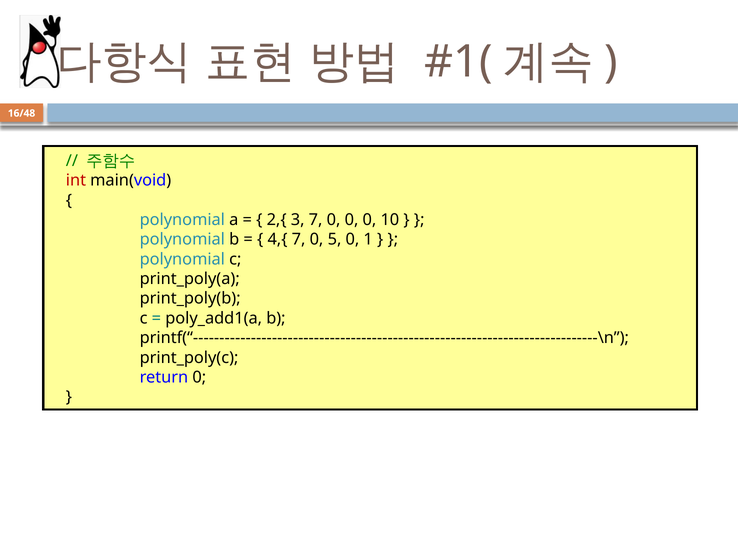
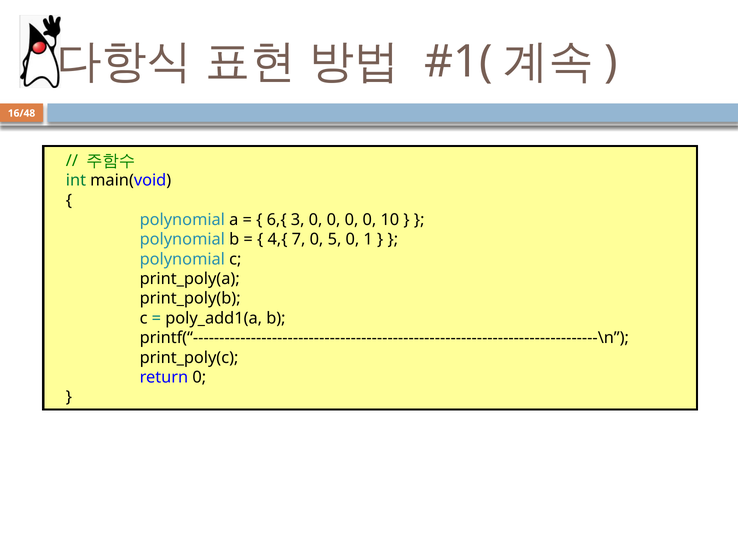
int colour: red -> green (76, 180)
2,{: 2,{ -> 6,{ (277, 220)
3 7: 7 -> 0 (316, 220)
